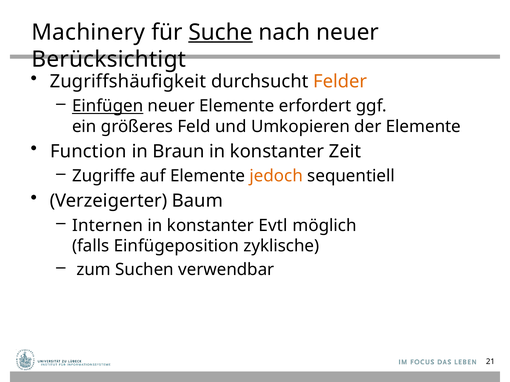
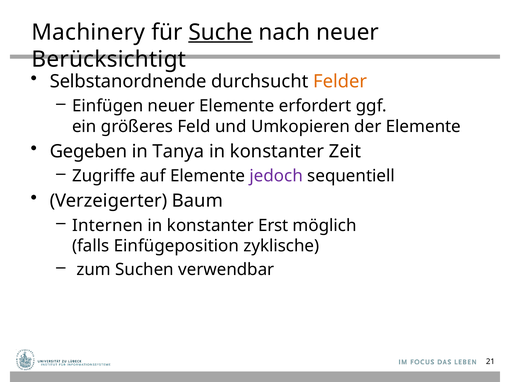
Zugriffshäufigkeit: Zugriffshäufigkeit -> Selbstanordnende (128, 82)
Einfügen underline: present -> none (108, 106)
Function: Function -> Gegeben (88, 152)
Braun: Braun -> Tanya (178, 152)
jedoch colour: orange -> purple (276, 176)
Evtl: Evtl -> Erst (273, 226)
